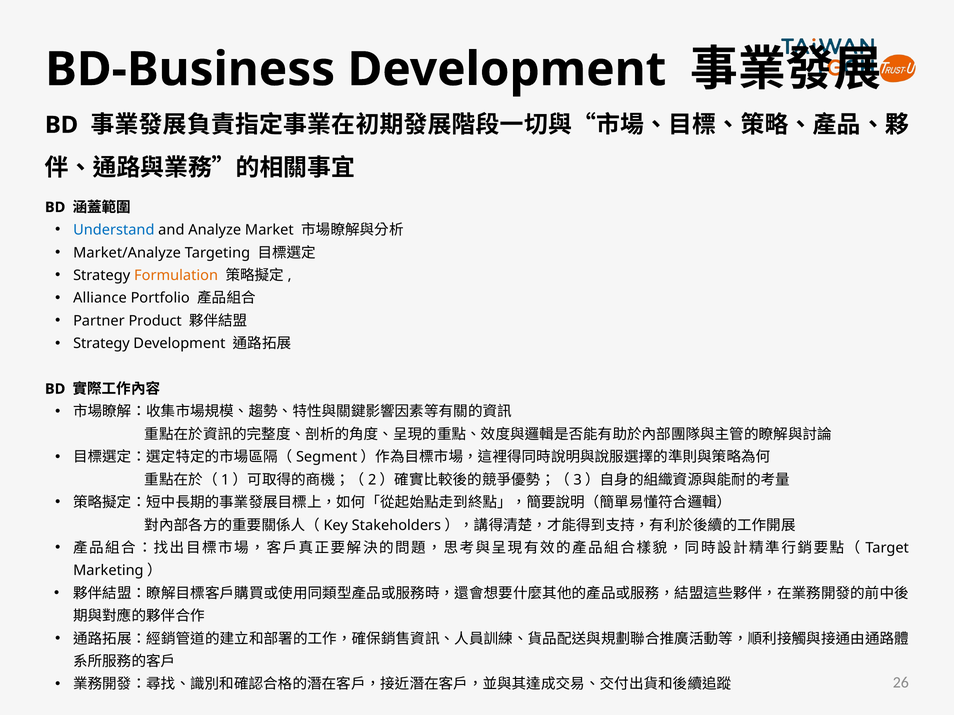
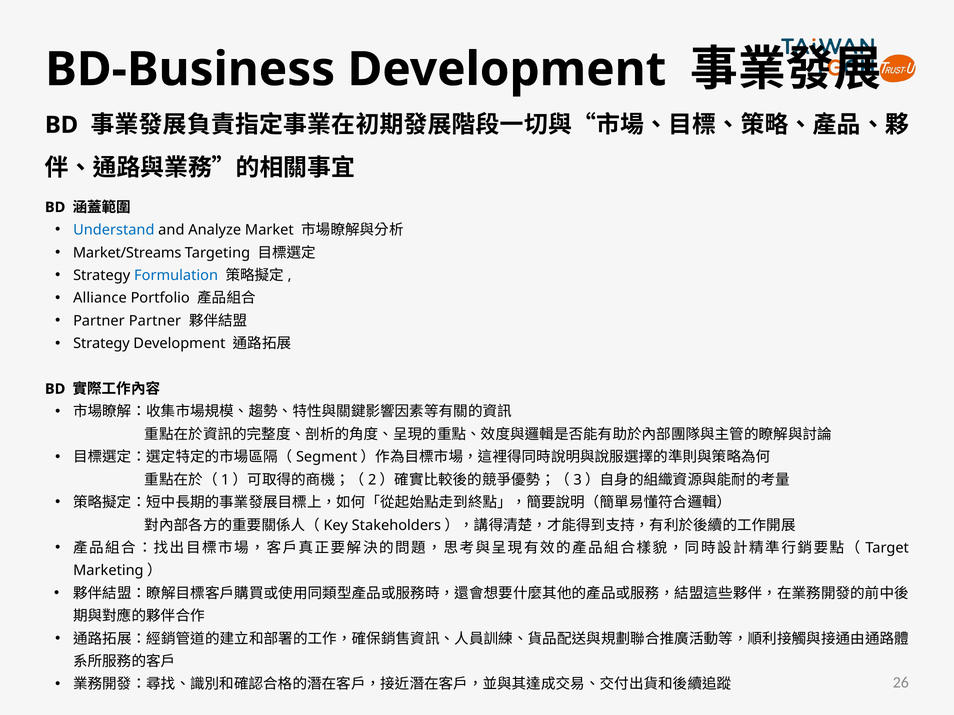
Market/Analyze: Market/Analyze -> Market/Streams (127, 253)
Formulation colour: orange -> blue (176, 276)
Partner Product: Product -> Partner (155, 321)
